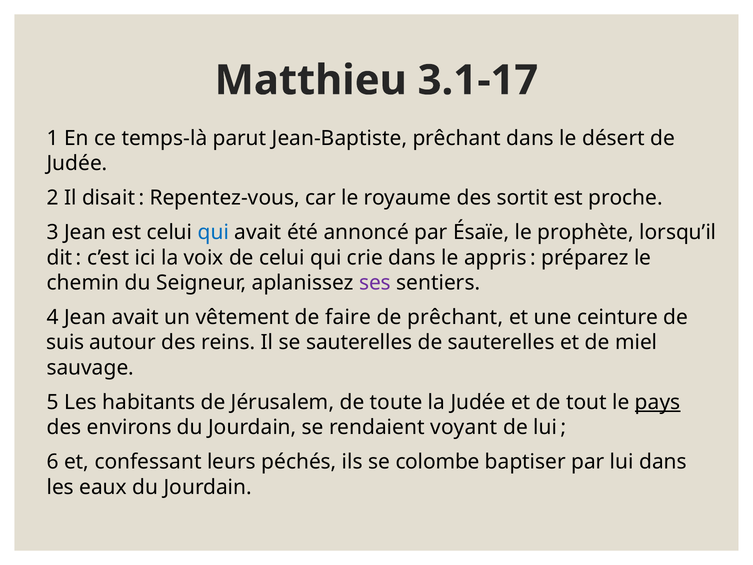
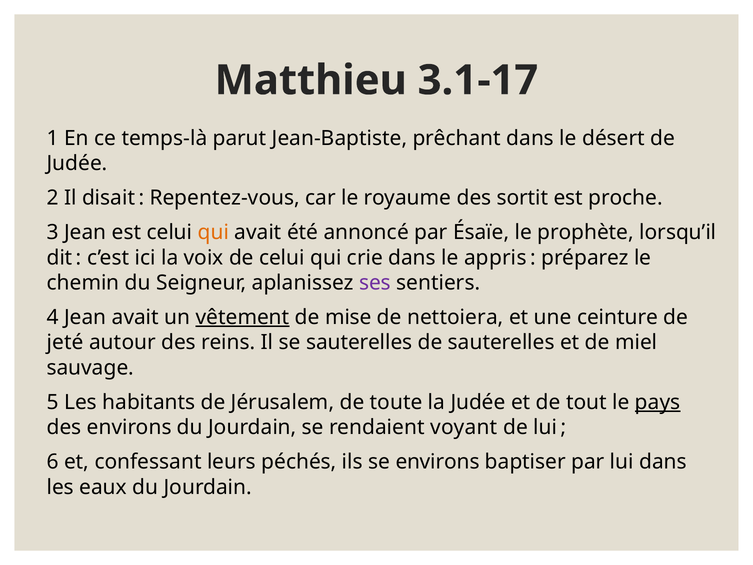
qui colour: blue -> orange (213, 232)
vêtement underline: none -> present (243, 317)
faire: faire -> mise (348, 317)
de prêchant: prêchant -> nettoiera (455, 317)
suis: suis -> jeté (65, 342)
se colombe: colombe -> environs (438, 462)
